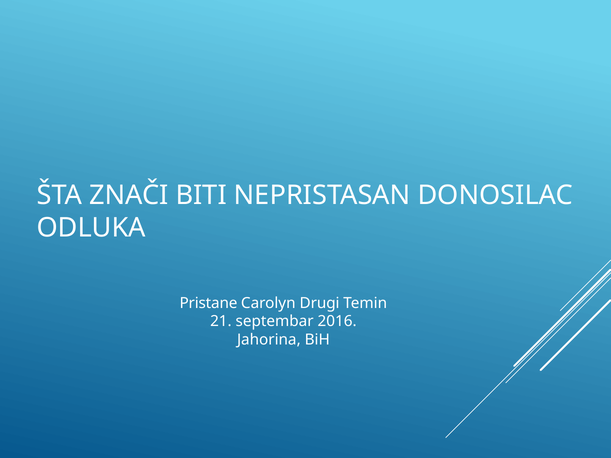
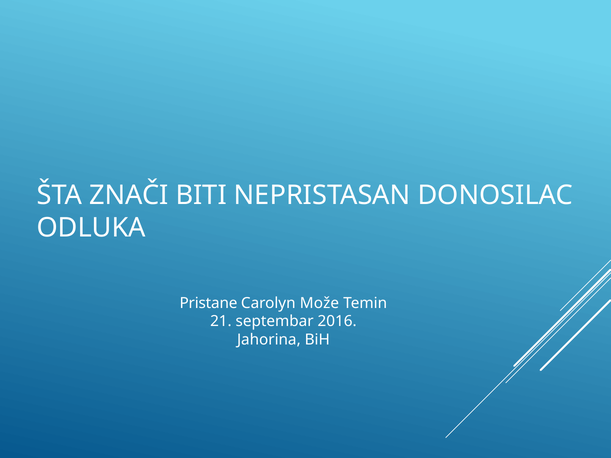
Drugi: Drugi -> Može (319, 303)
